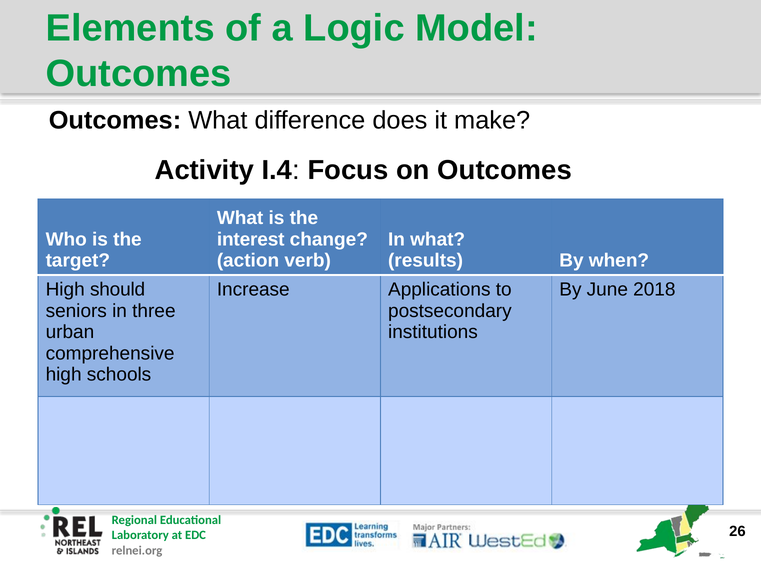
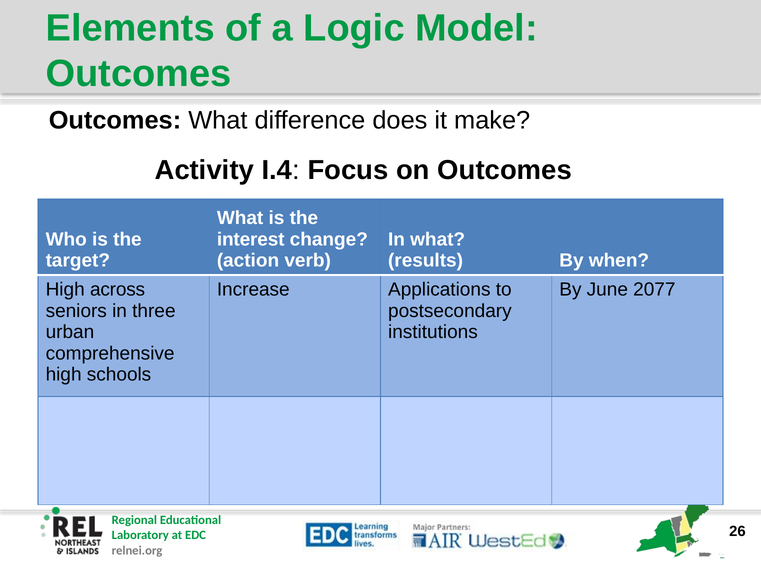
should: should -> across (118, 290)
2018: 2018 -> 2077 (654, 290)
